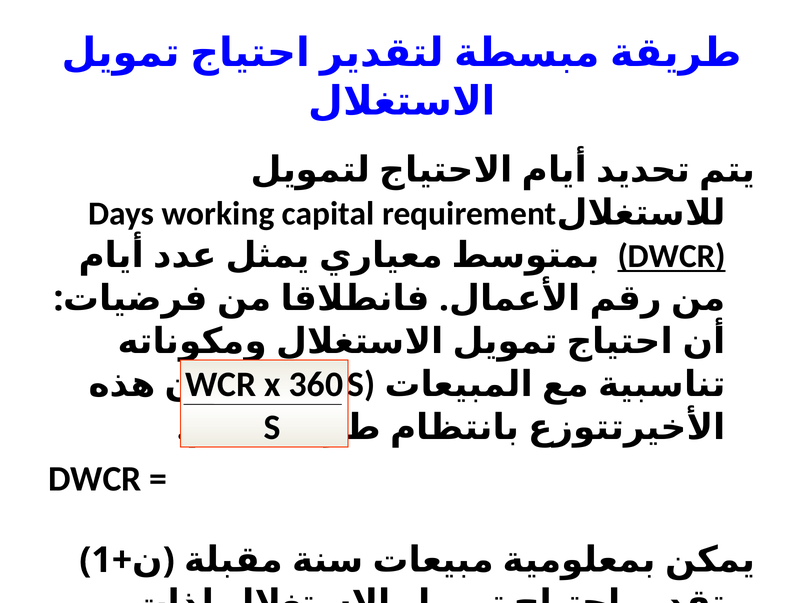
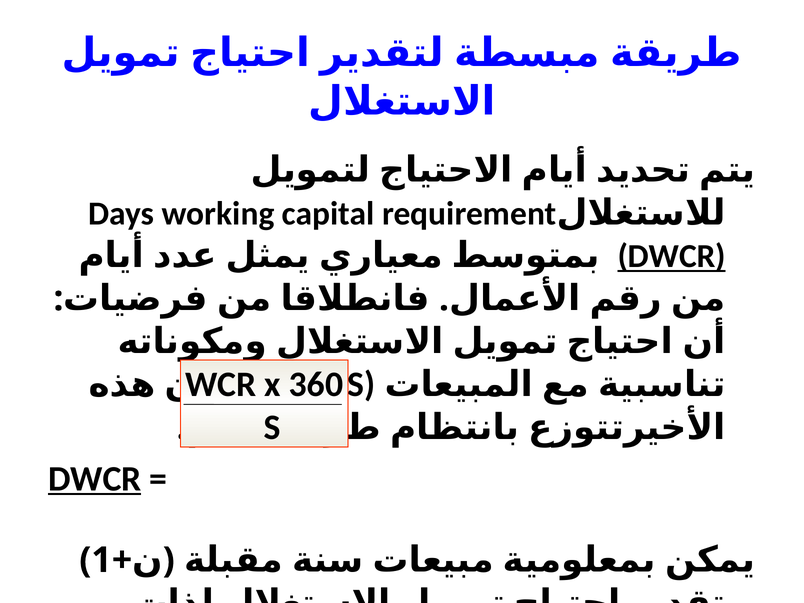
DWCR underline: none -> present (95, 479)
